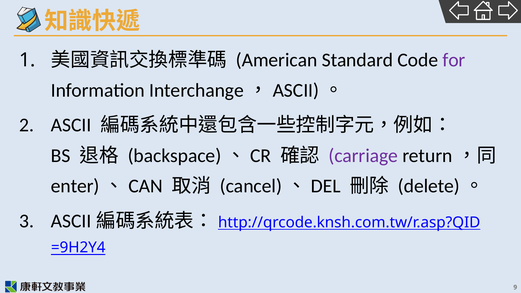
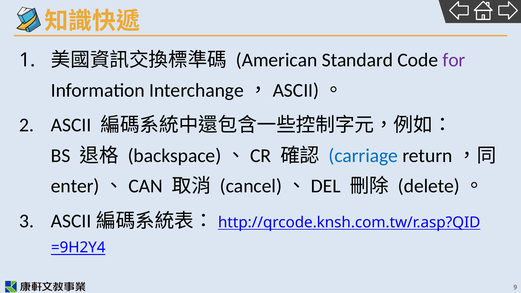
carriage colour: purple -> blue (363, 156)
